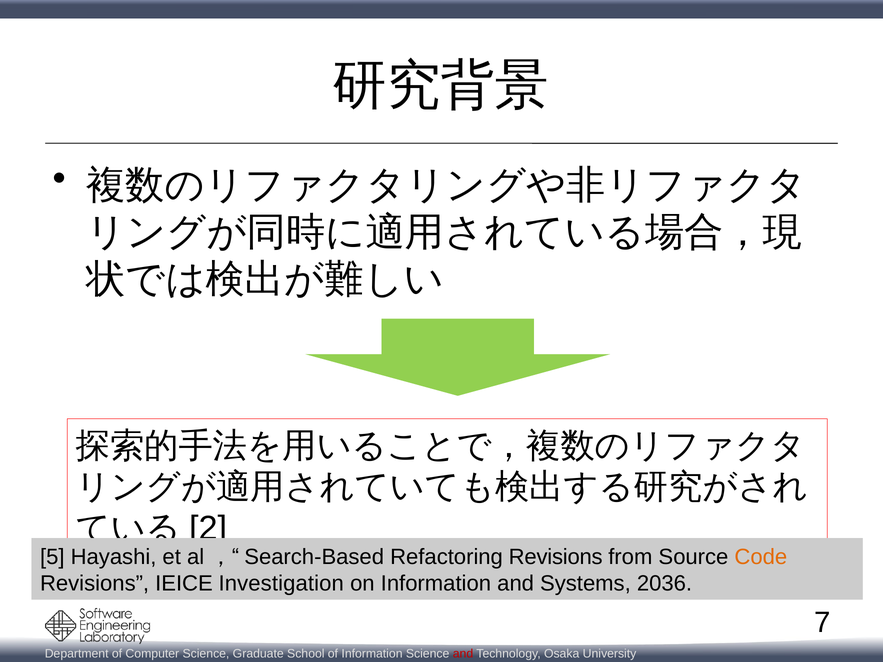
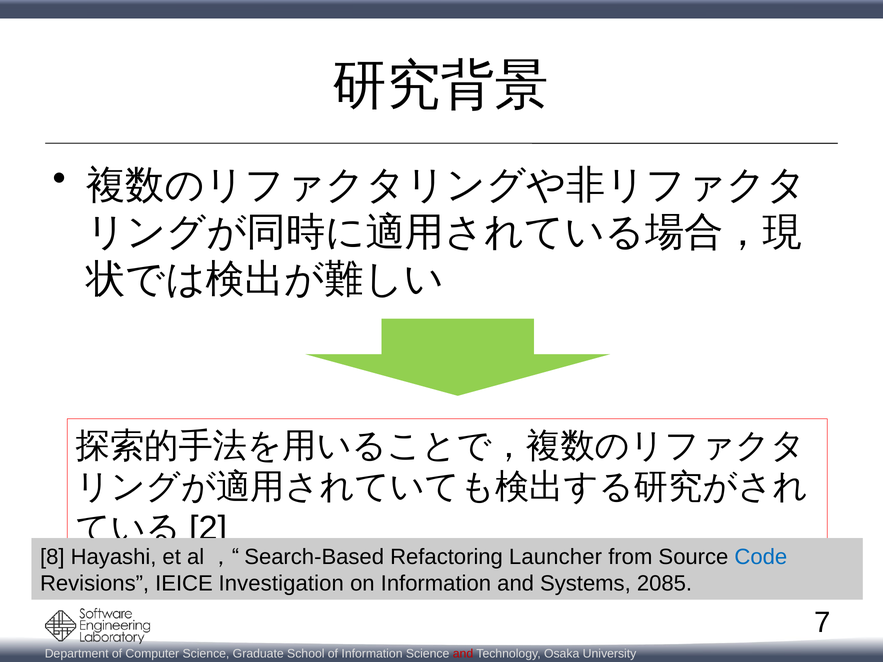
5: 5 -> 8 (52, 557)
Refactoring Revisions: Revisions -> Launcher (556, 557)
Code colour: orange -> blue (761, 557)
2036: 2036 -> 2085 (665, 584)
